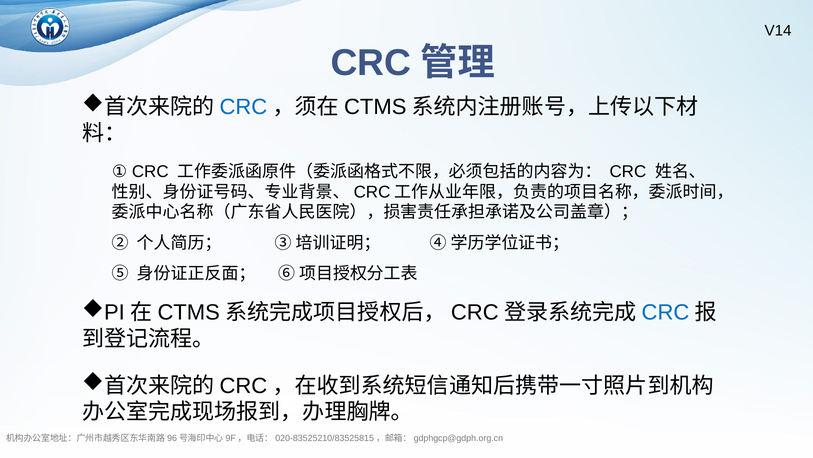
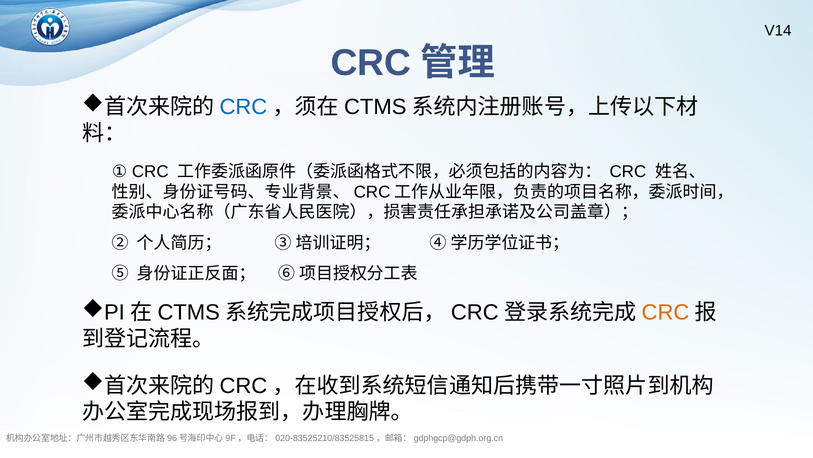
CRC colour: blue -> orange (665, 312)
